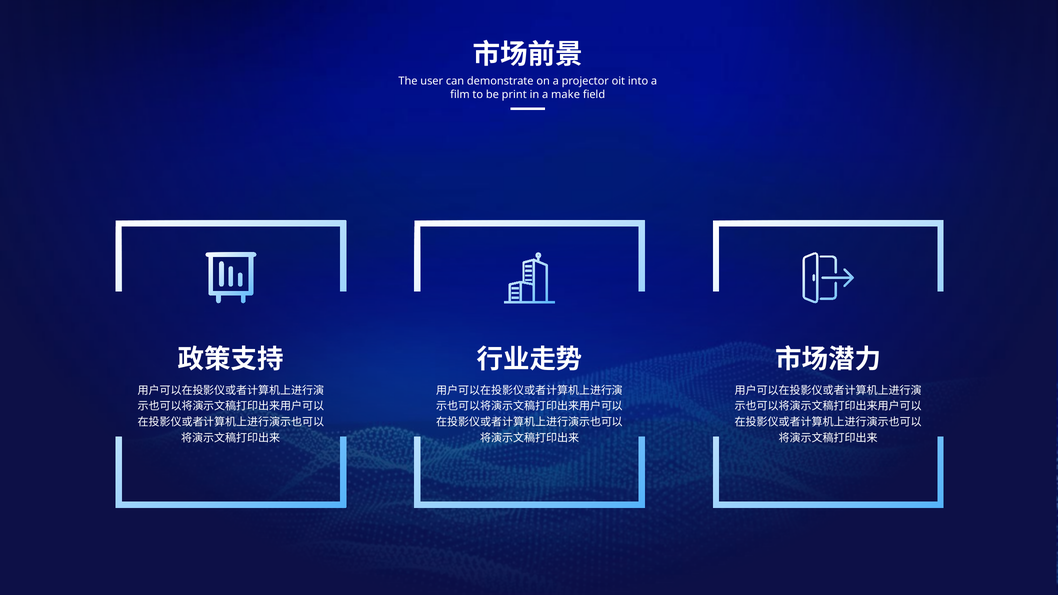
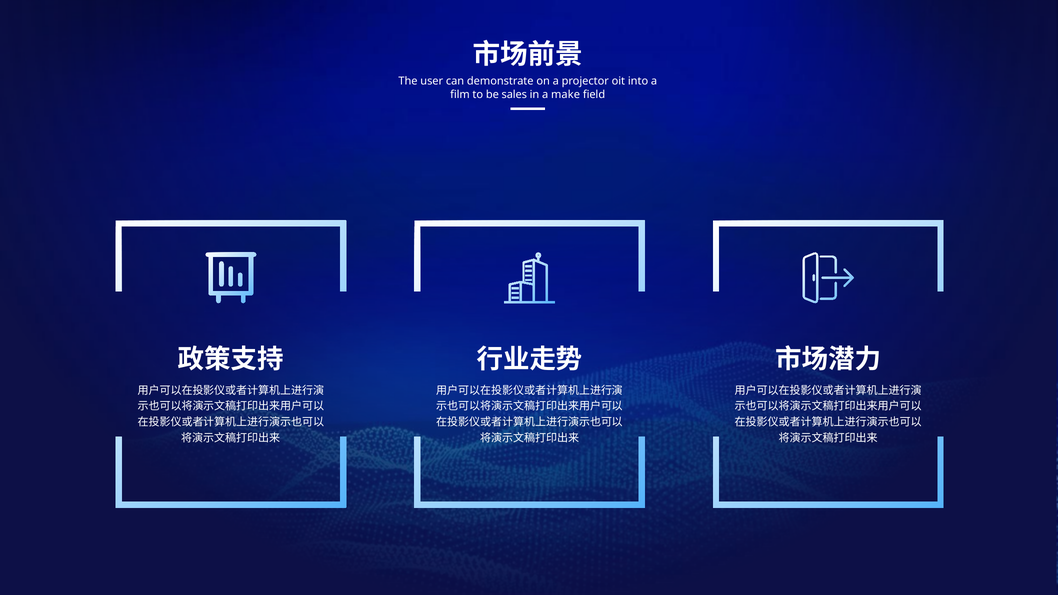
print: print -> sales (514, 95)
